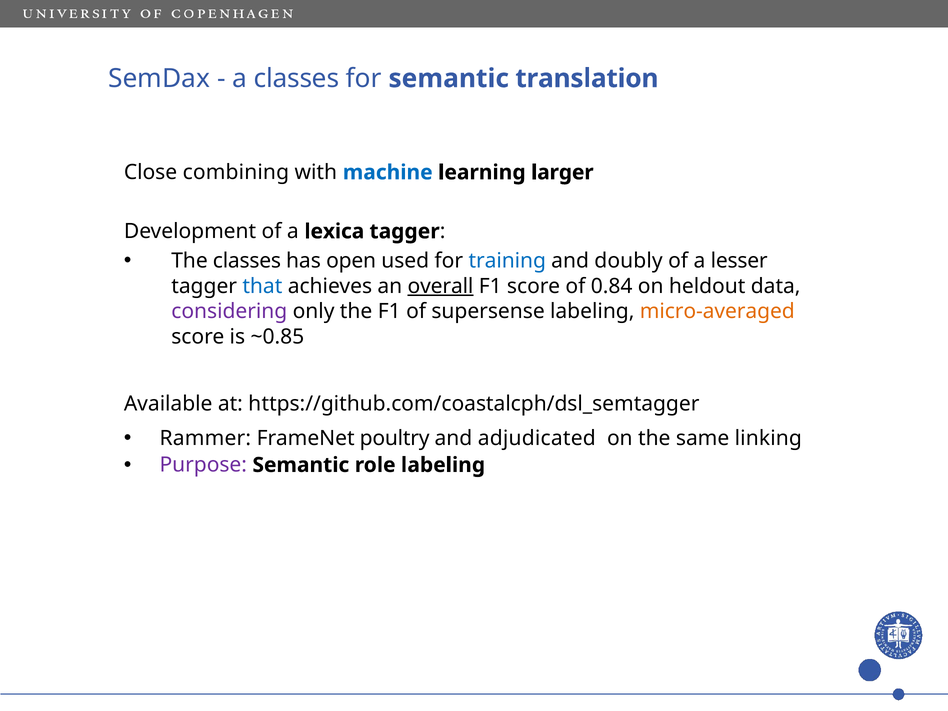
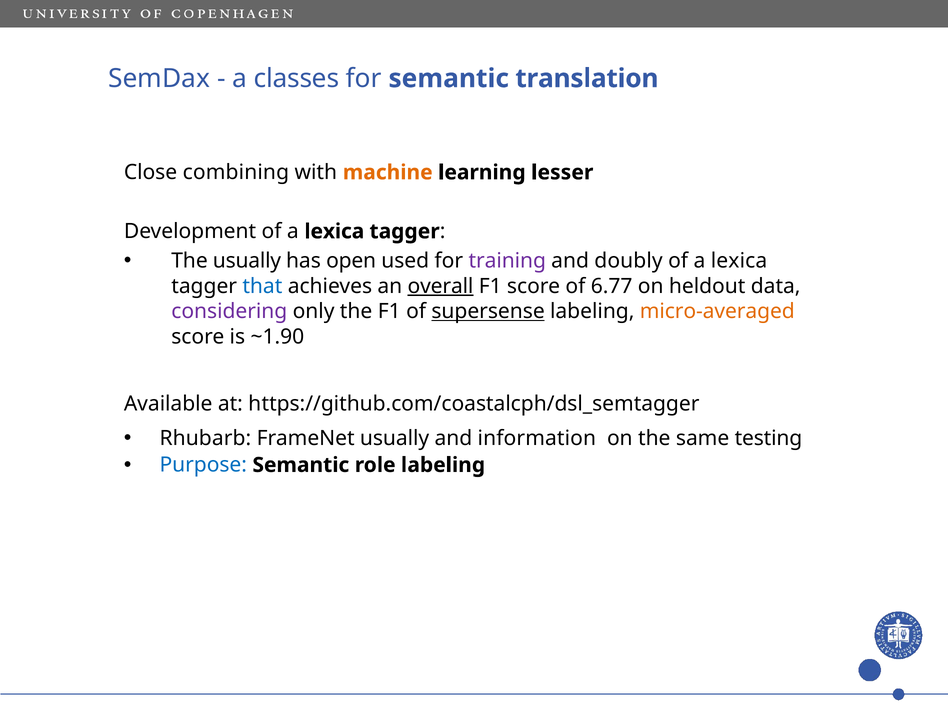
machine colour: blue -> orange (388, 172)
larger: larger -> lesser (562, 172)
The classes: classes -> usually (247, 261)
training colour: blue -> purple (507, 261)
lesser: lesser -> lexica (739, 261)
0.84: 0.84 -> 6.77 (612, 286)
supersense underline: none -> present (488, 311)
~0.85: ~0.85 -> ~1.90 (277, 337)
Rammer: Rammer -> Rhubarb (205, 438)
FrameNet poultry: poultry -> usually (395, 438)
adjudicated: adjudicated -> information (537, 438)
linking: linking -> testing (768, 438)
Purpose colour: purple -> blue (203, 465)
